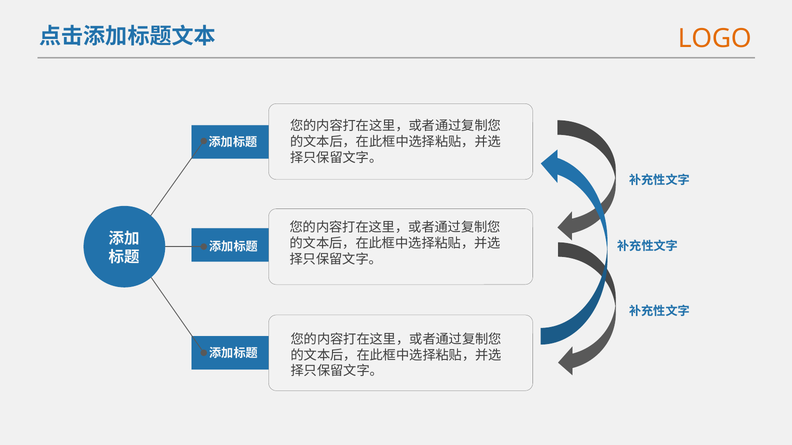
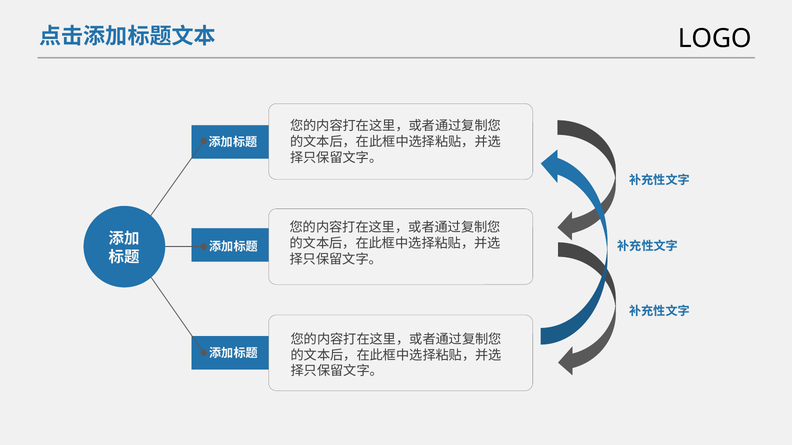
LOGO colour: orange -> black (715, 38)
